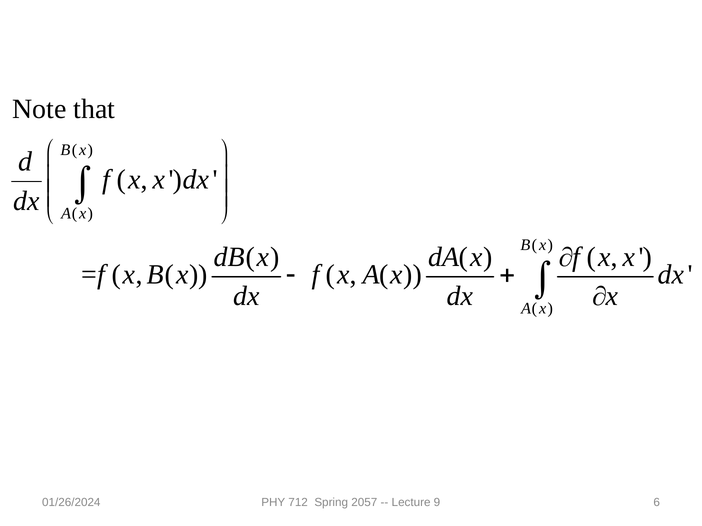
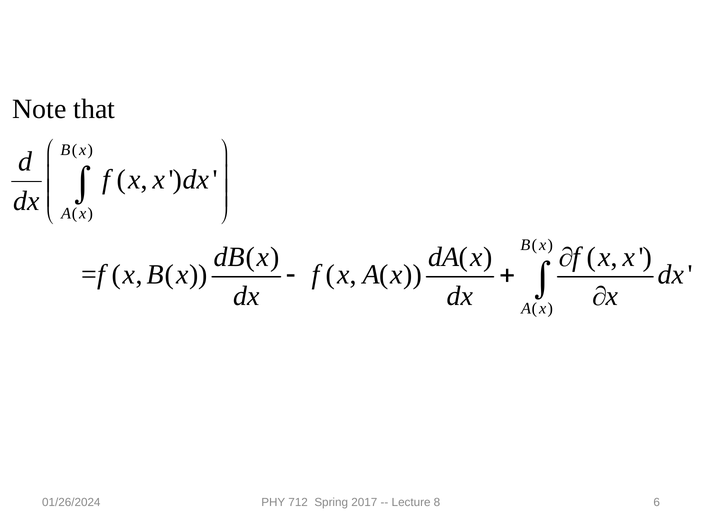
2057: 2057 -> 2017 (364, 503)
9: 9 -> 8 (437, 503)
